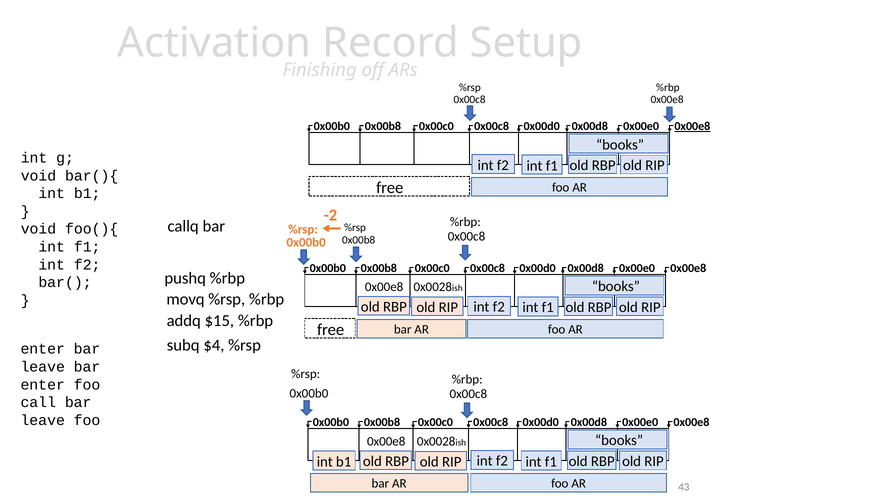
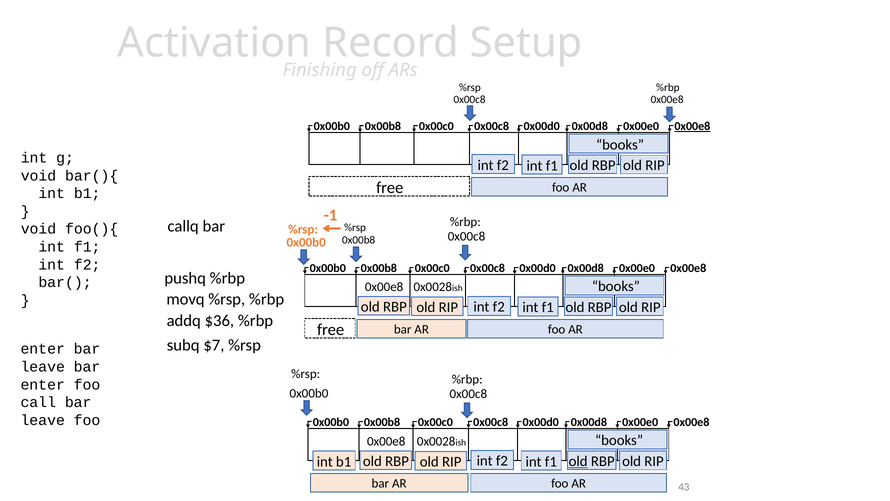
-2: -2 -> -1 (331, 215)
$15: $15 -> $36 (219, 321)
$4: $4 -> $7 (214, 345)
old underline: none -> present (578, 461)
